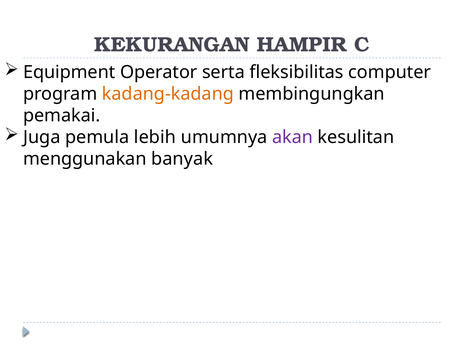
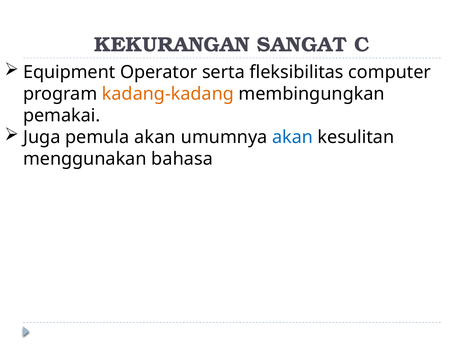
HAMPIR: HAMPIR -> SANGAT (302, 45)
pemula lebih: lebih -> akan (155, 137)
akan colour: purple -> blue (293, 137)
banyak: banyak -> bahasa (182, 159)
